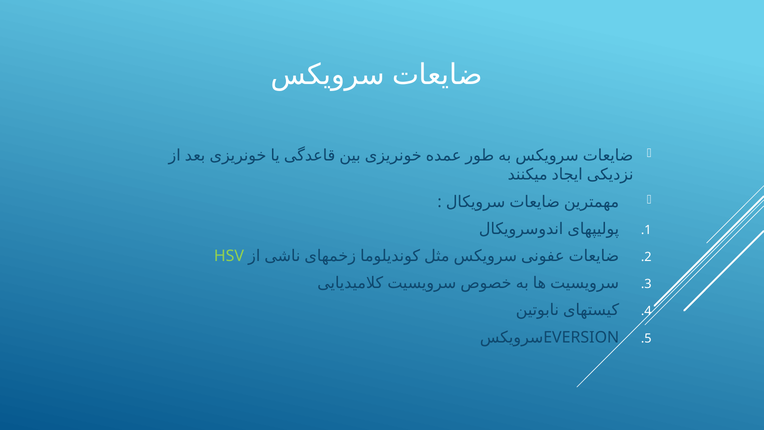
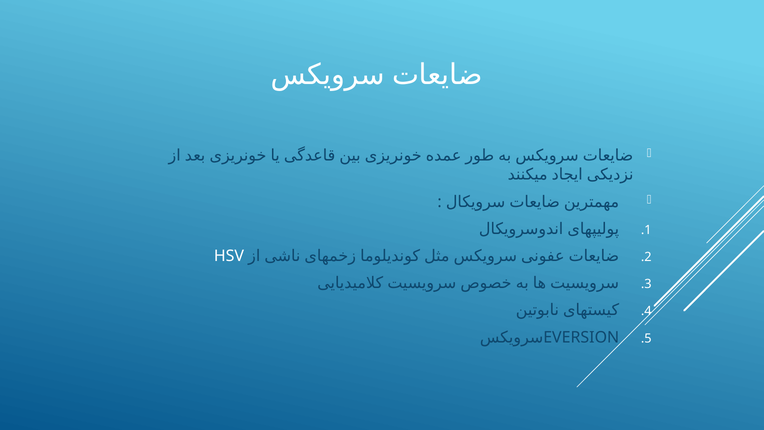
HSV colour: light green -> white (229, 256)
